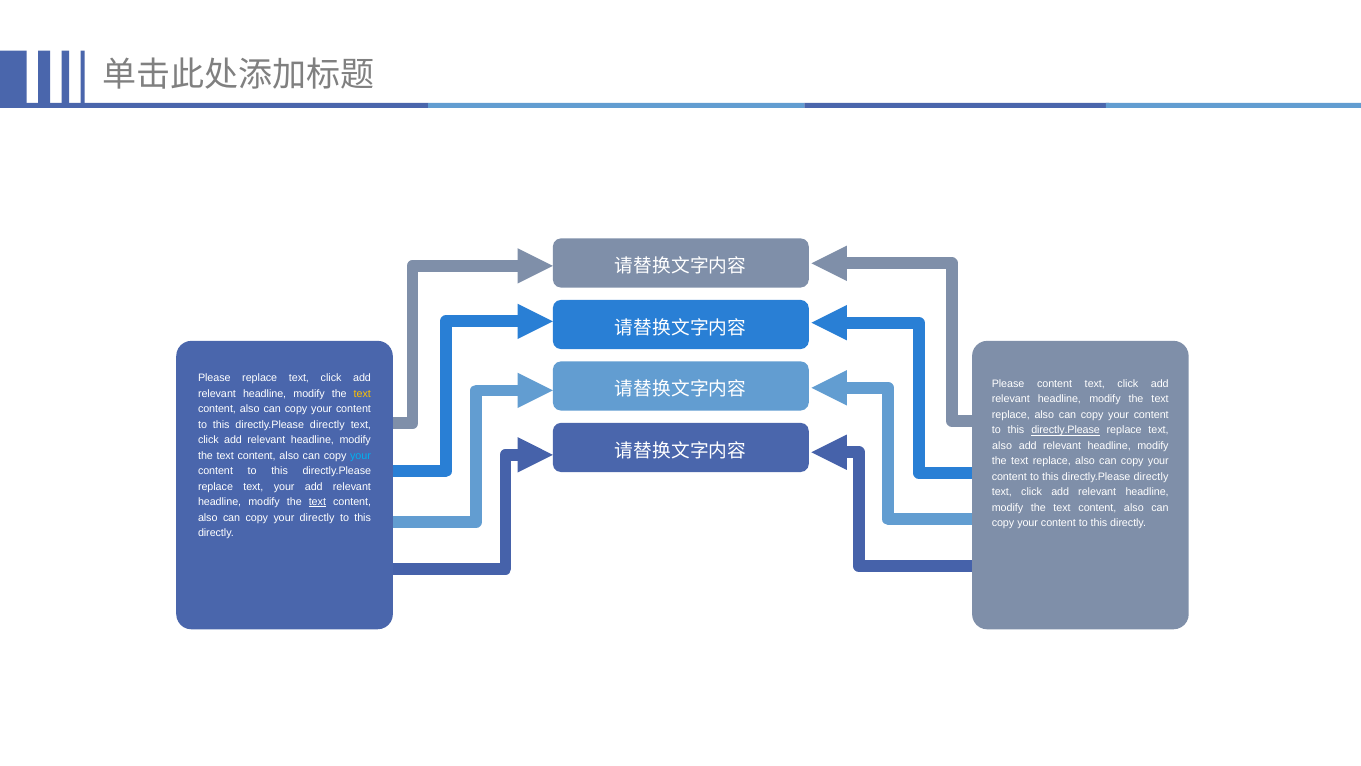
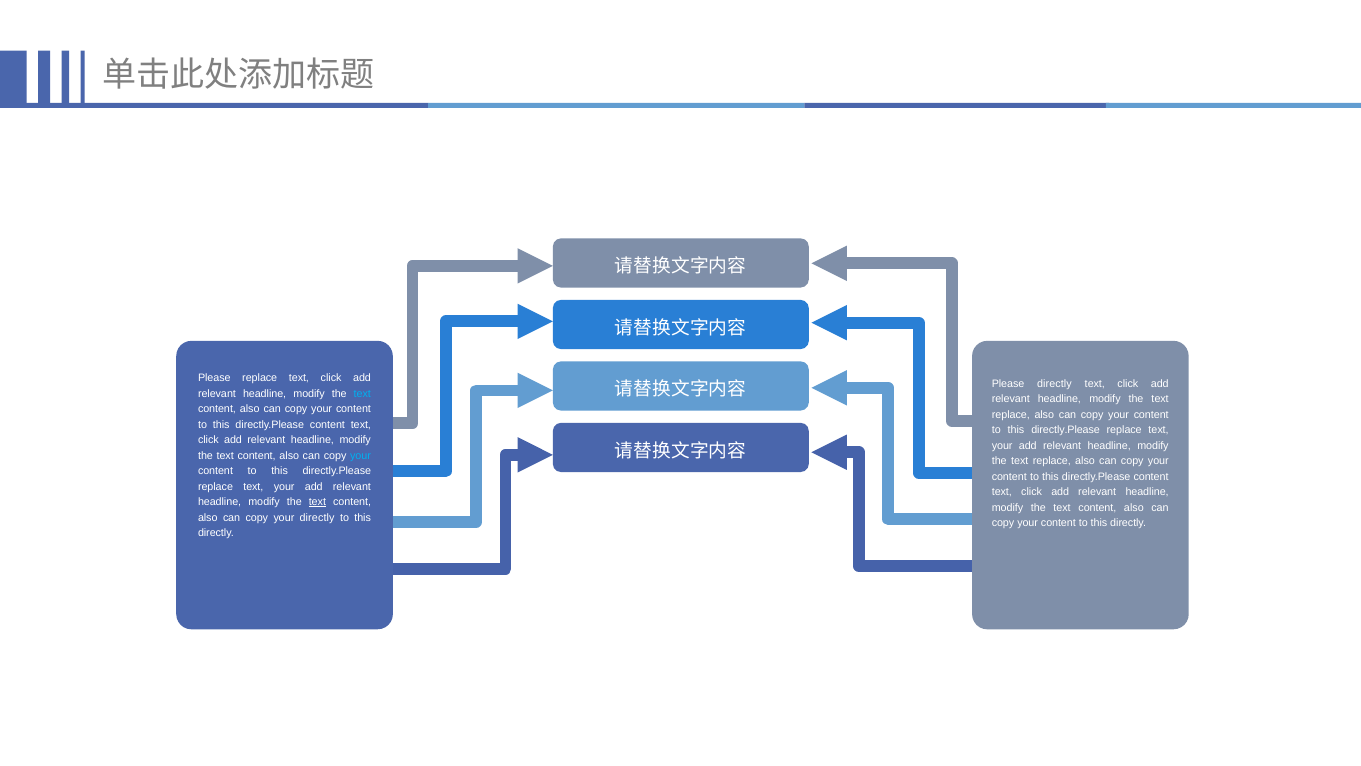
Please content: content -> directly (1054, 384)
text colour: yellow -> light blue (362, 393)
directly: directly -> content (327, 424)
directly.Please underline: present -> none (1066, 430)
also: also -> your (1002, 446)
directly: directly -> content (1151, 477)
